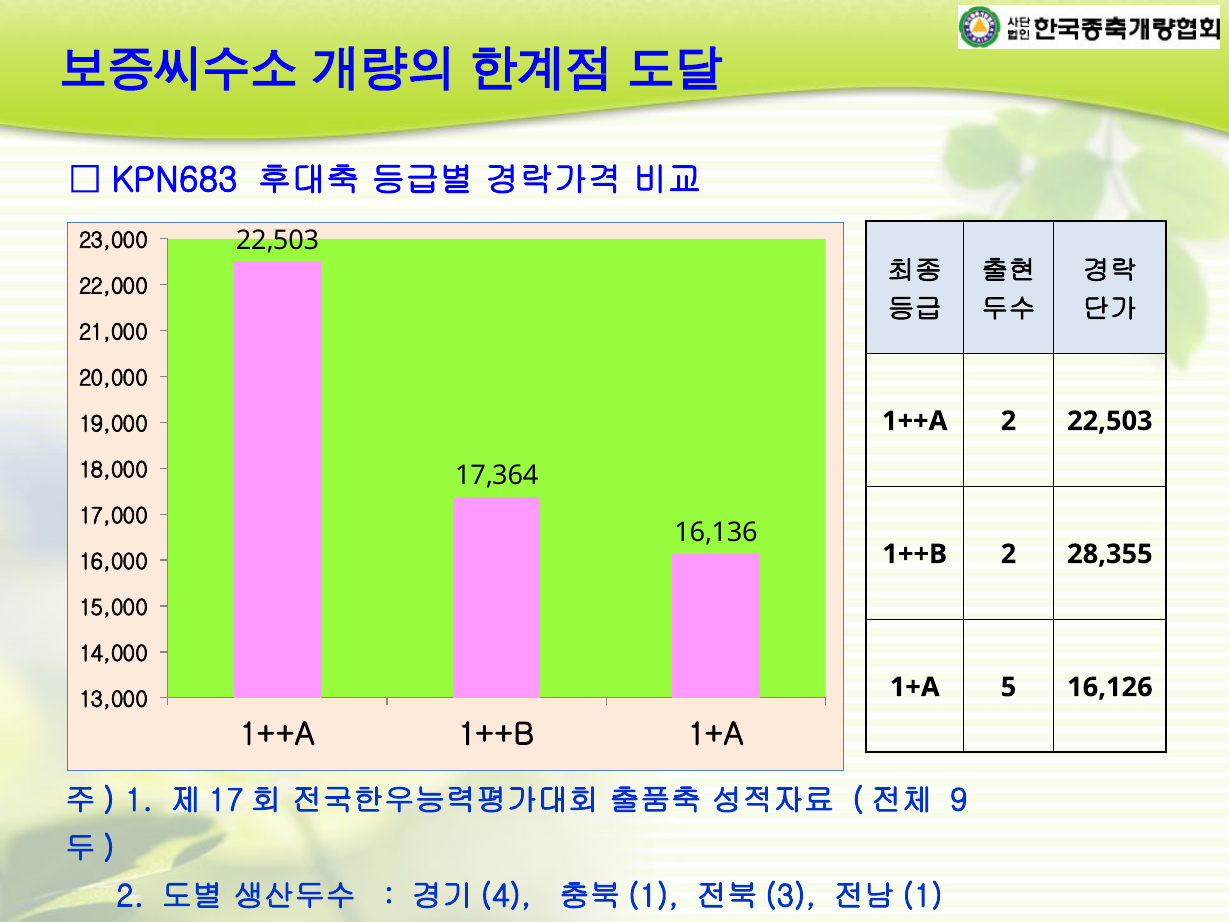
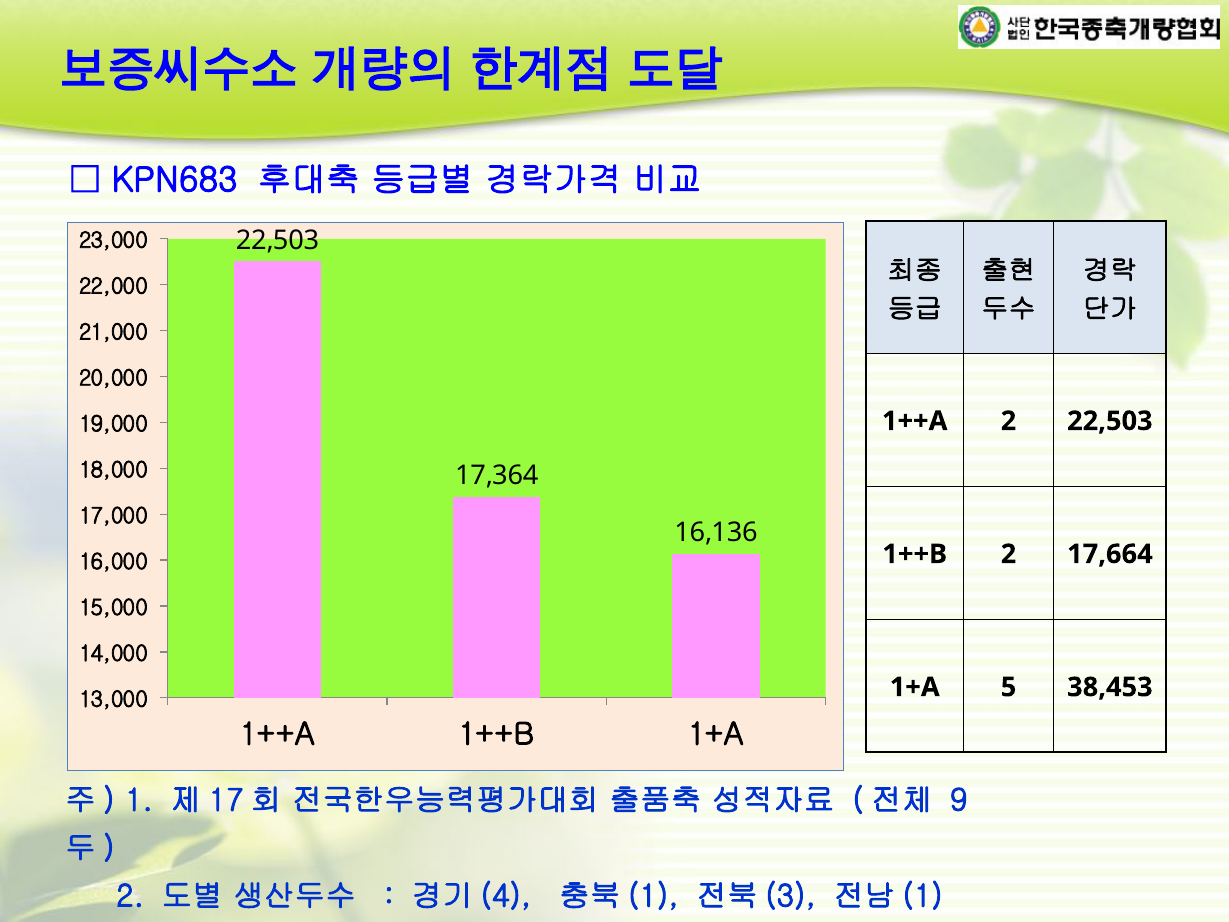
28,355: 28,355 -> 17,664 (1110, 554)
16,126: 16,126 -> 38,453 (1110, 687)
